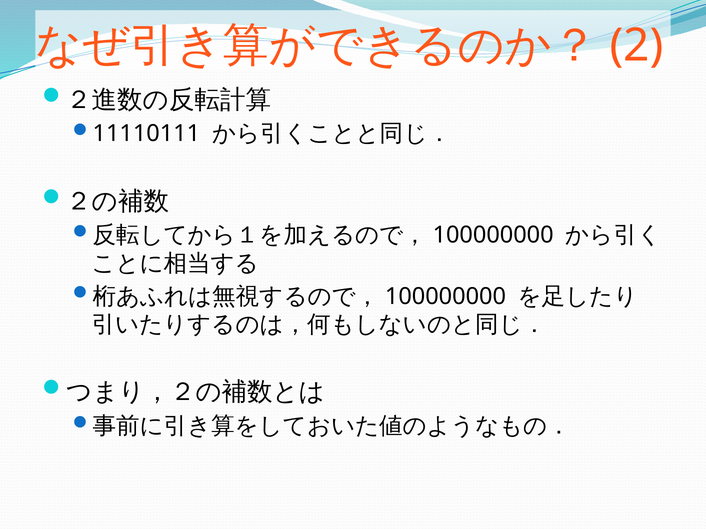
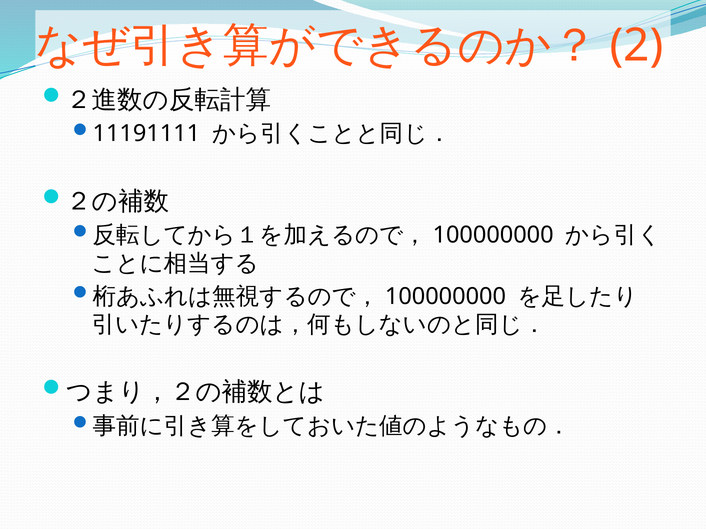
11110111: 11110111 -> 11191111 (146, 134)
